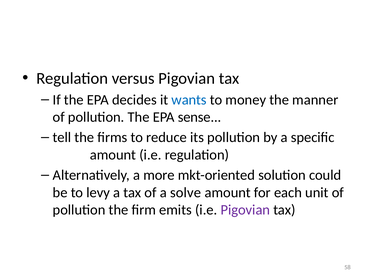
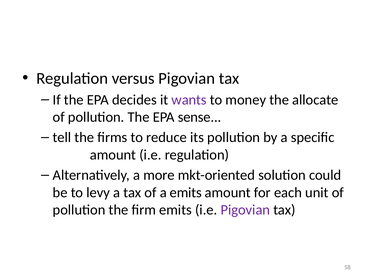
wants colour: blue -> purple (189, 100)
manner: manner -> allocate (315, 100)
a solve: solve -> emits (186, 192)
